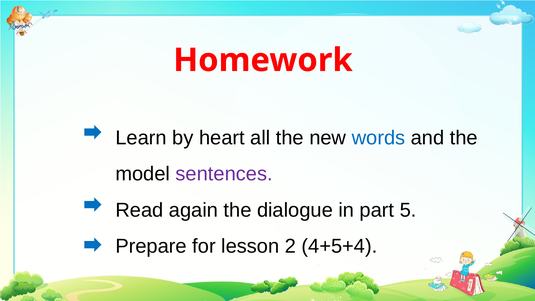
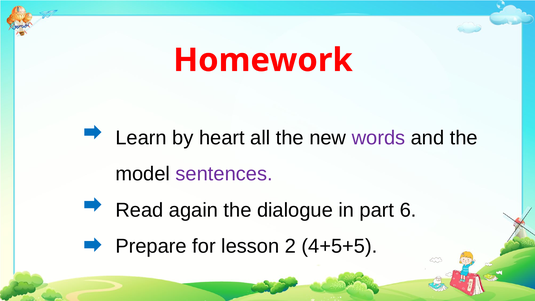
words colour: blue -> purple (378, 138)
5: 5 -> 6 (408, 210)
4+5+4: 4+5+4 -> 4+5+5 (339, 246)
